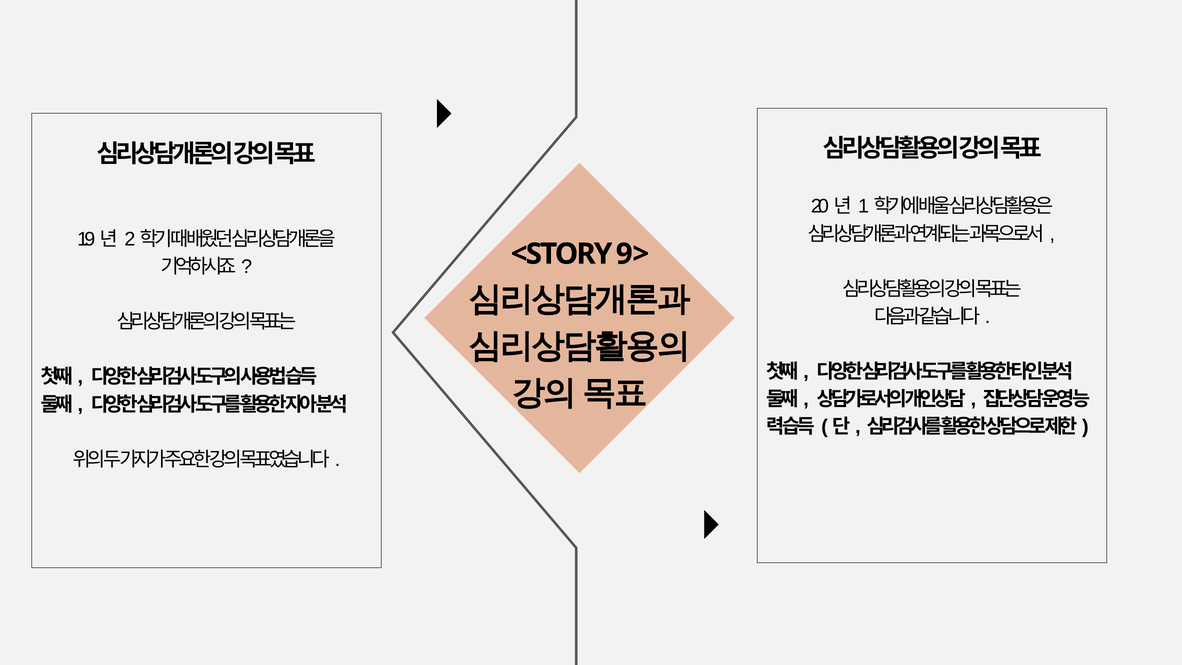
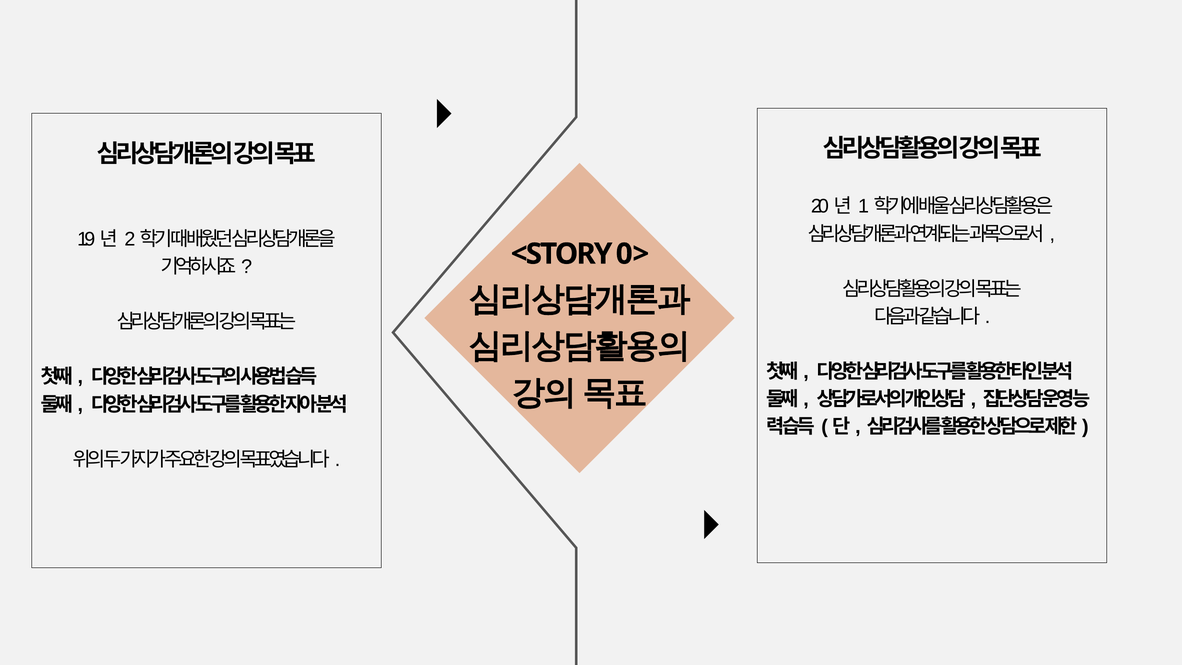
9>: 9> -> 0> (633, 254)
